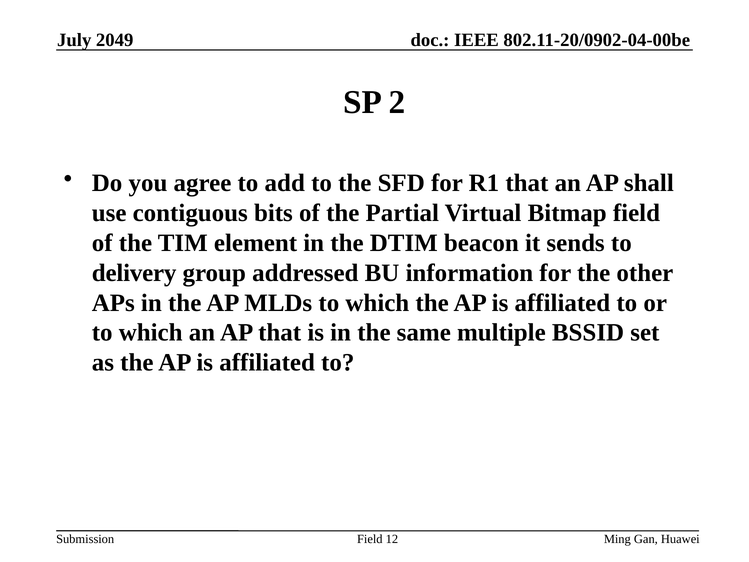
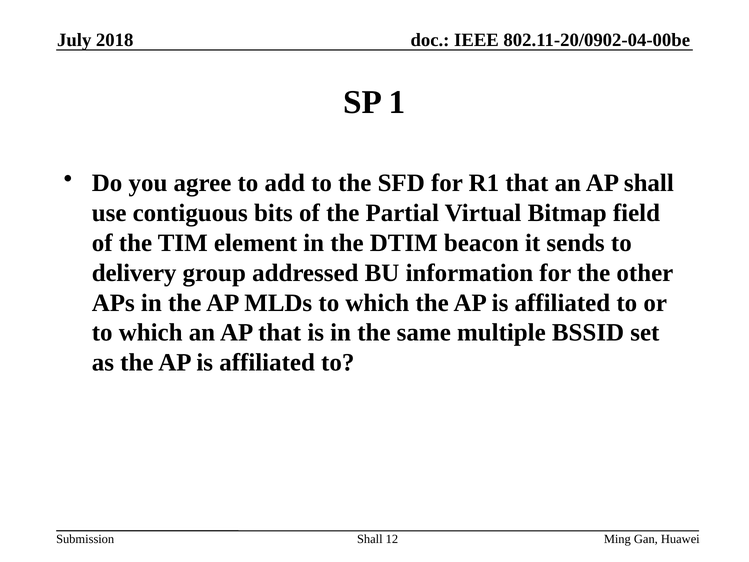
2049: 2049 -> 2018 (115, 40)
2: 2 -> 1 (397, 102)
Field: Field -> Shall (370, 539)
